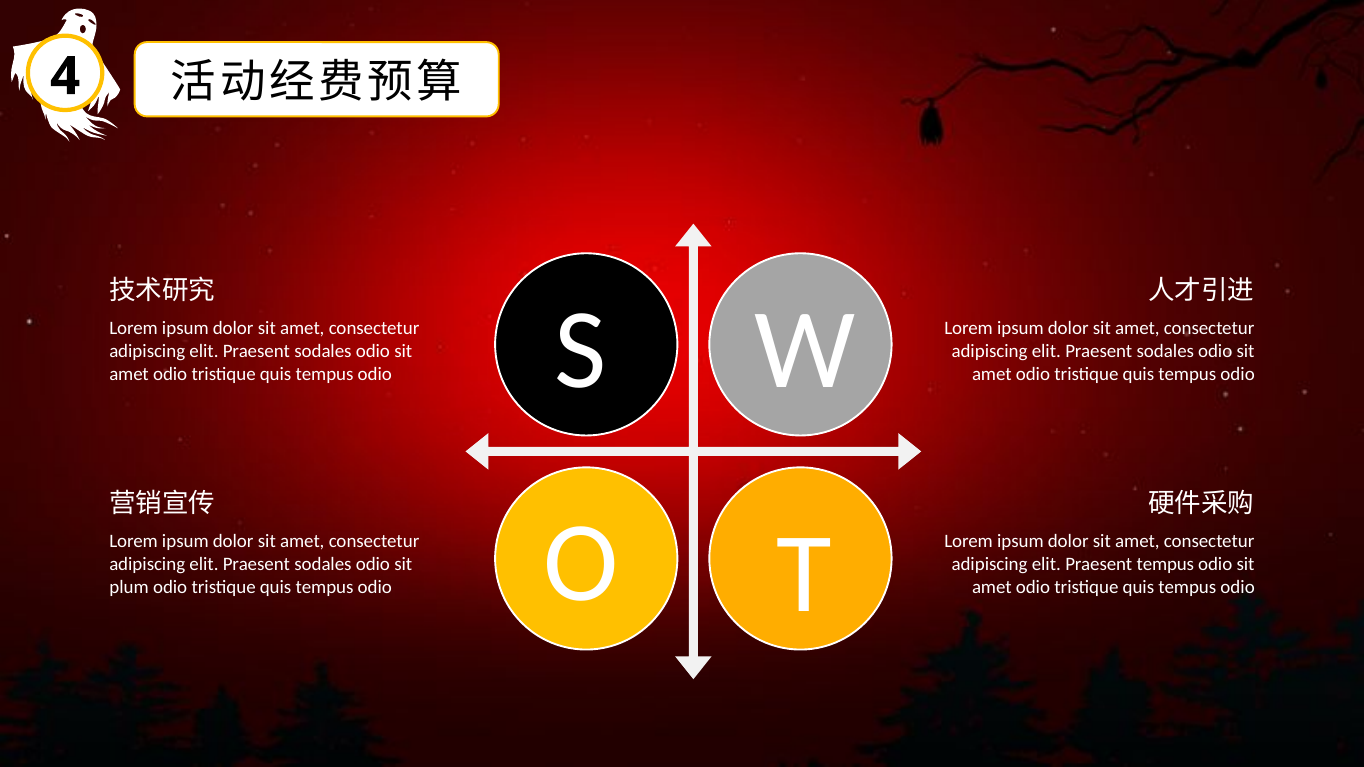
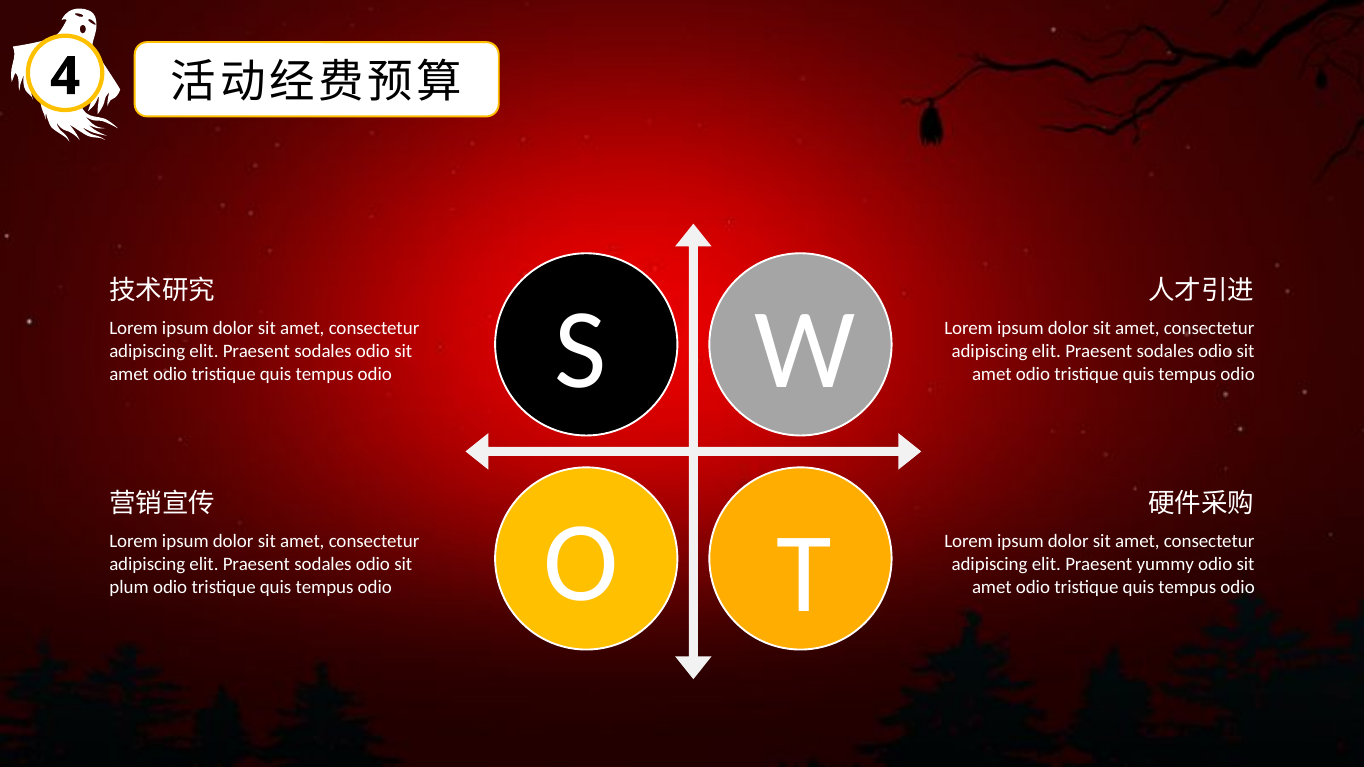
Praesent tempus: tempus -> yummy (1165, 564)
